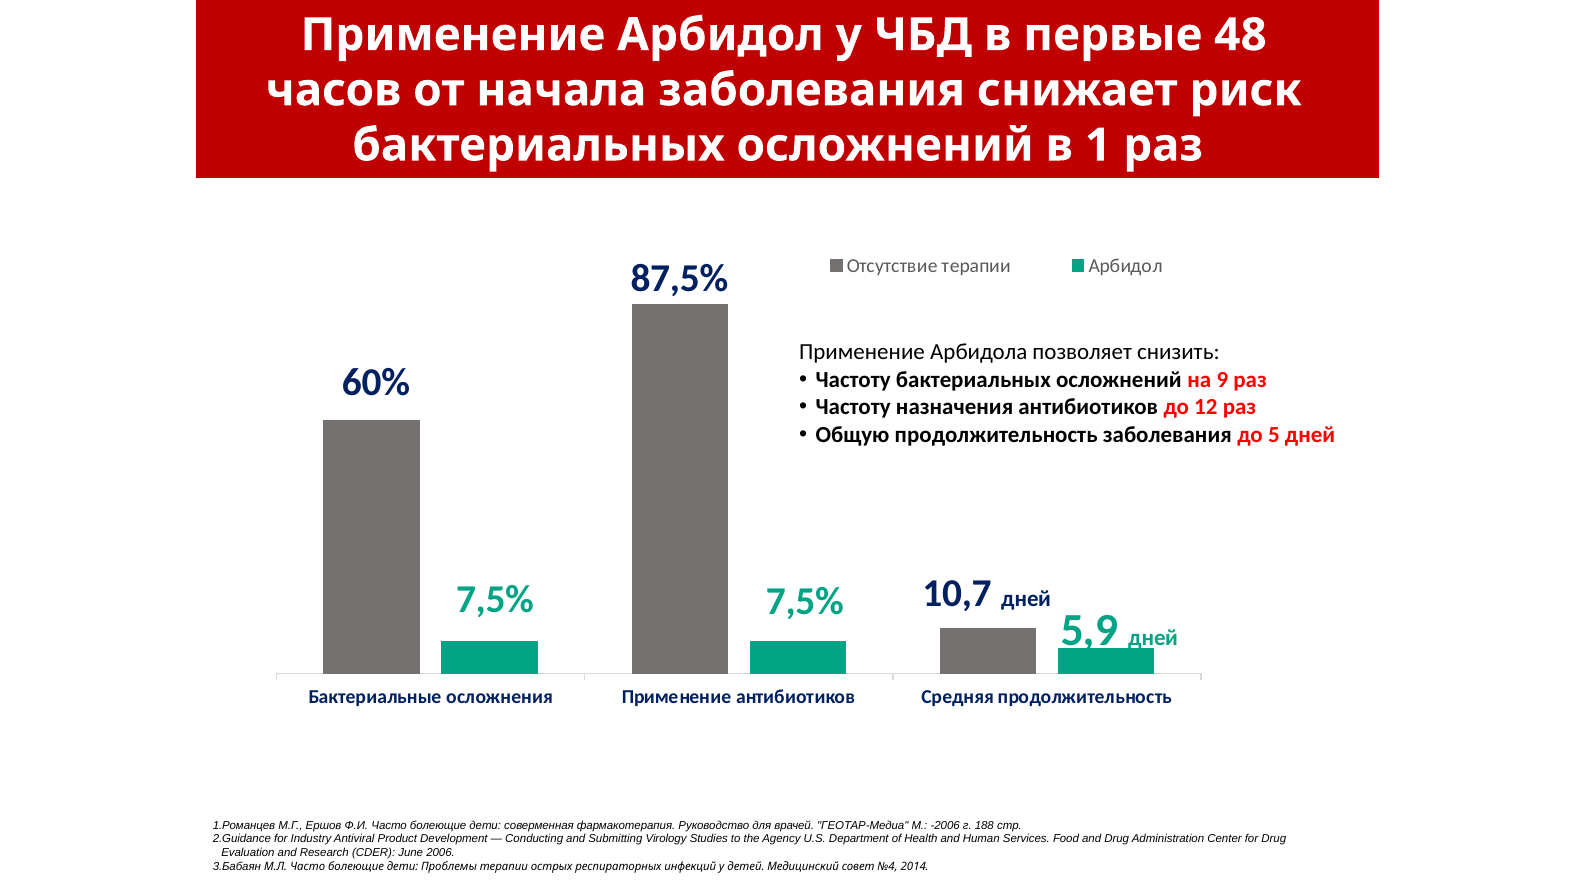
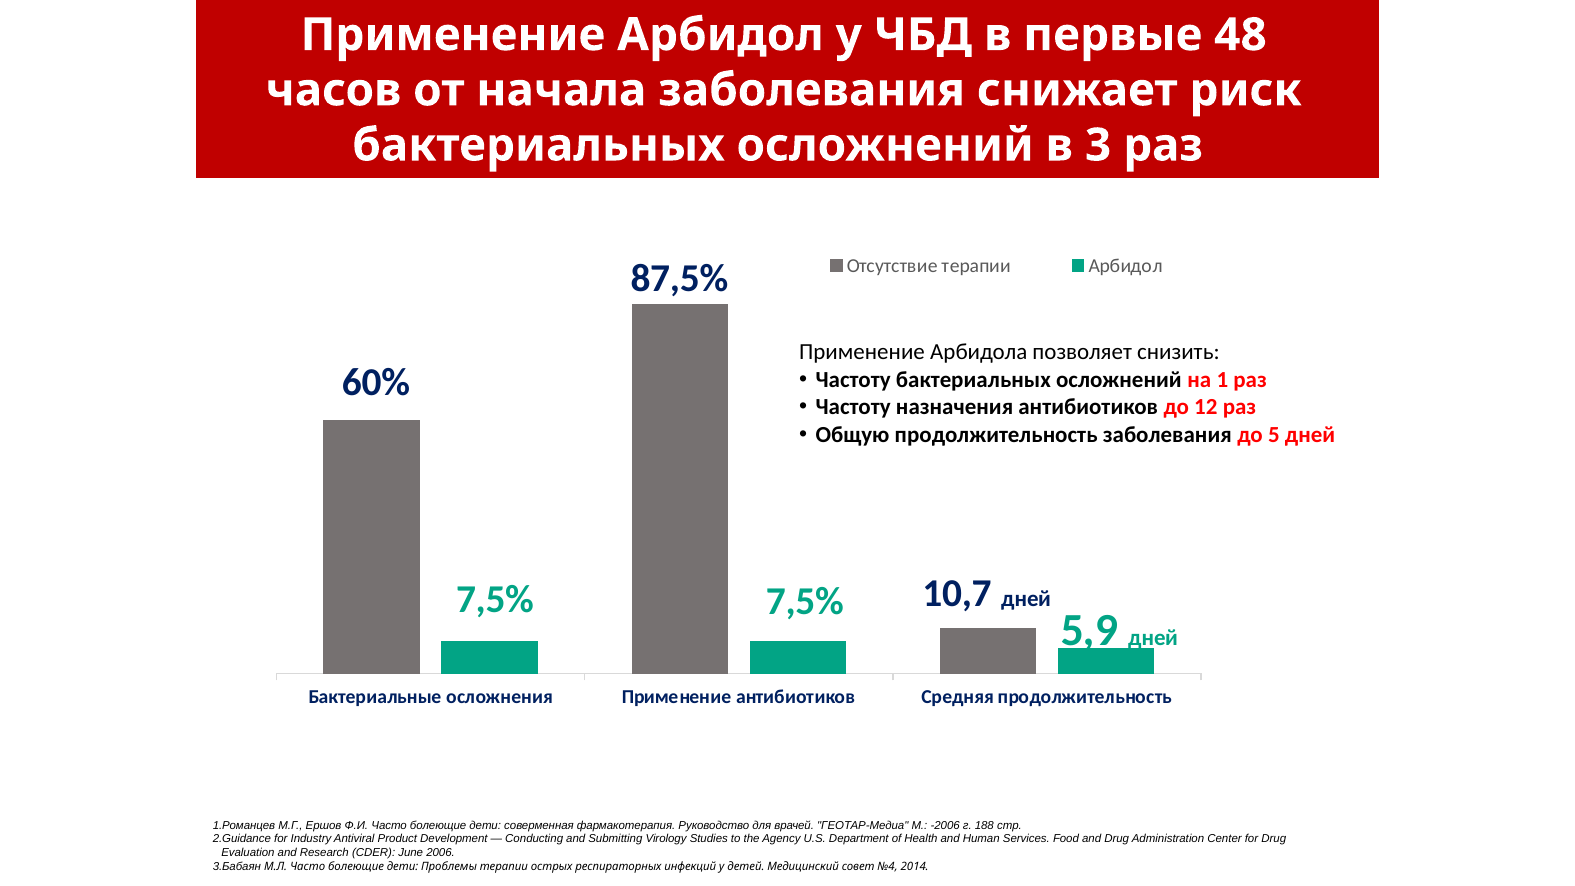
1: 1 -> 3 (1098, 145)
9: 9 -> 1 (1222, 380)
